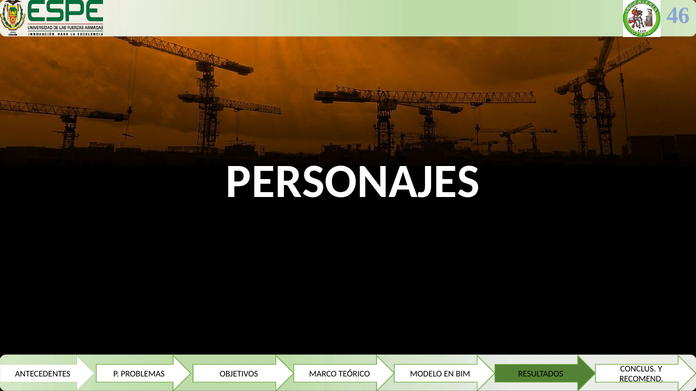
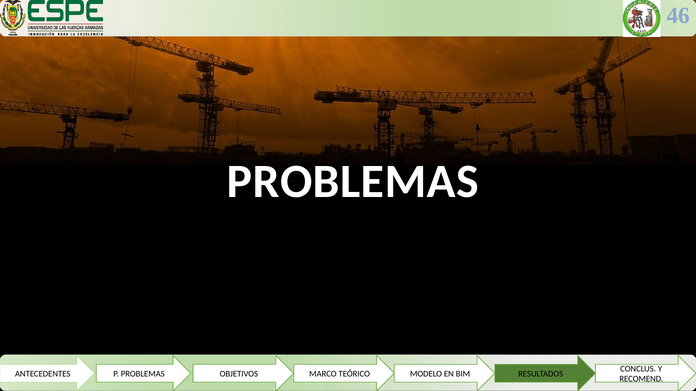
PERSONAJES: PERSONAJES -> PROBLEMAS (353, 182)
